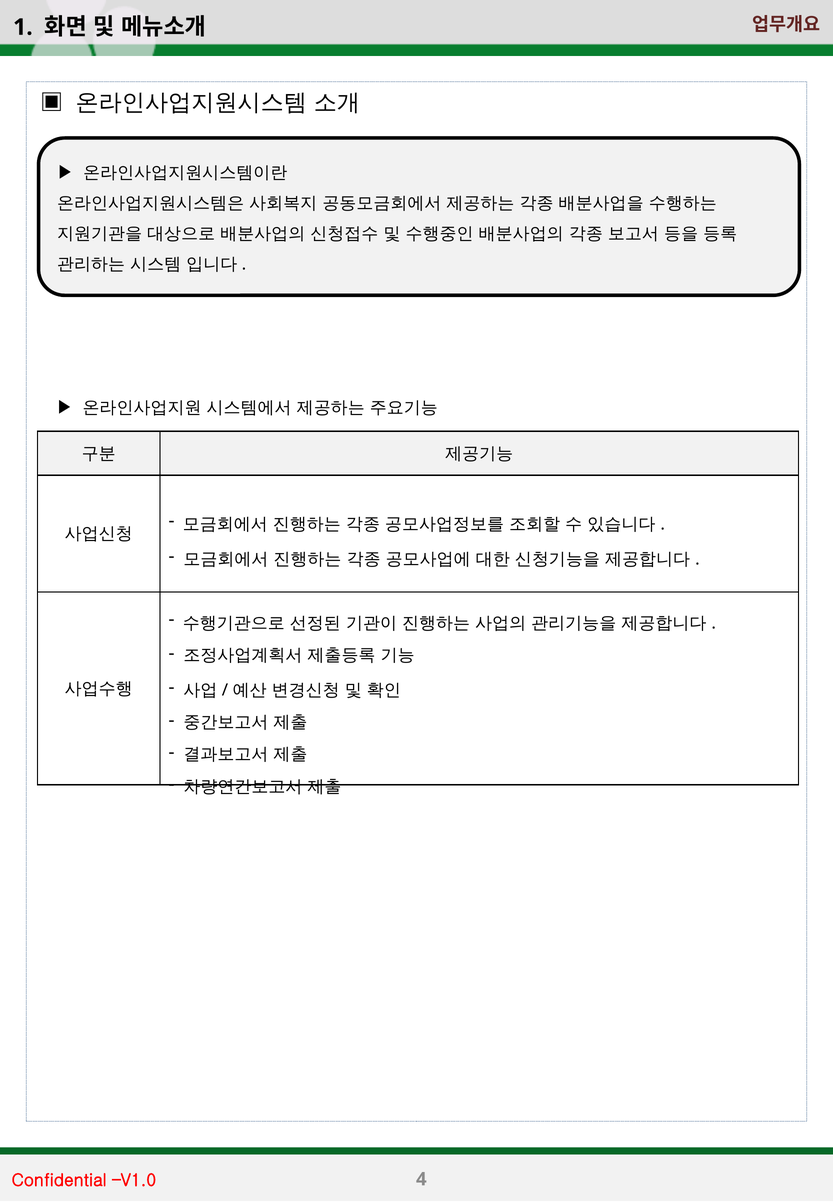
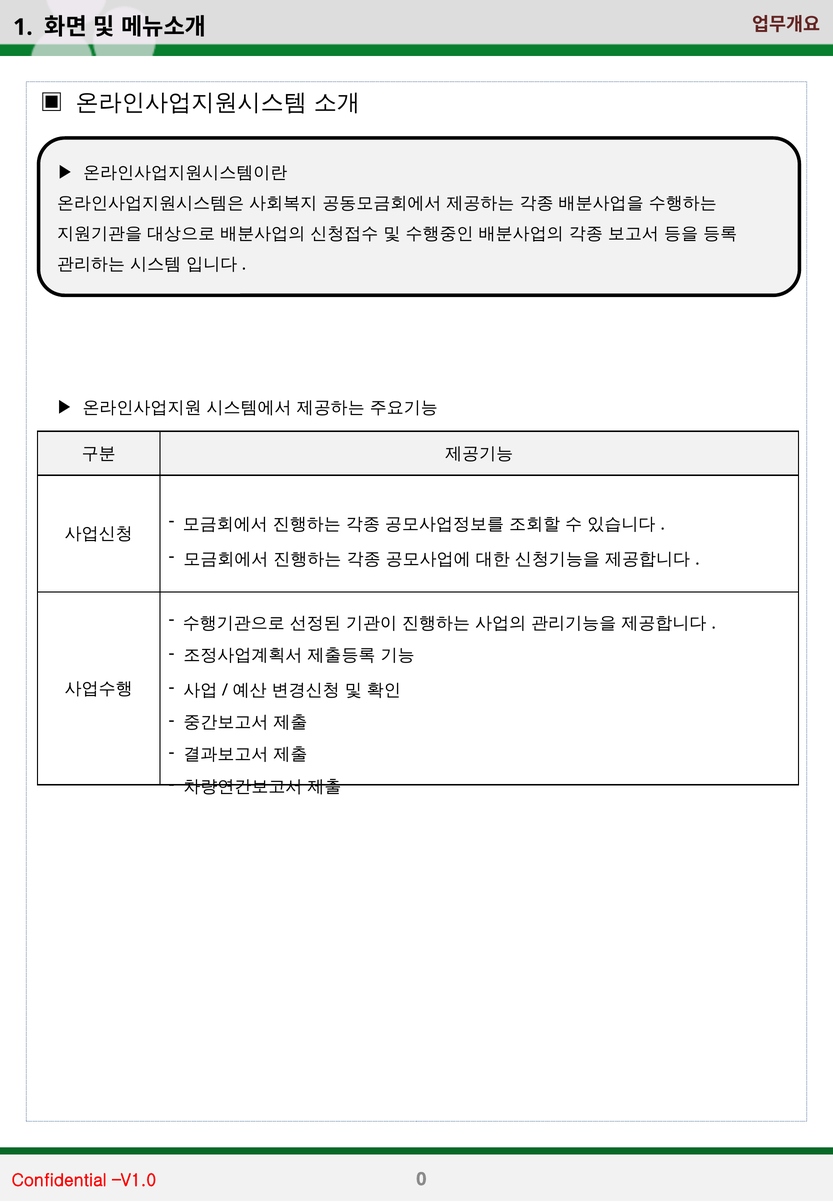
4: 4 -> 0 (421, 1179)
